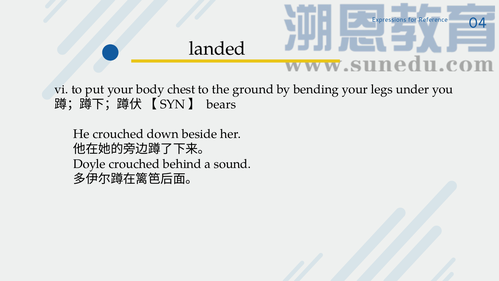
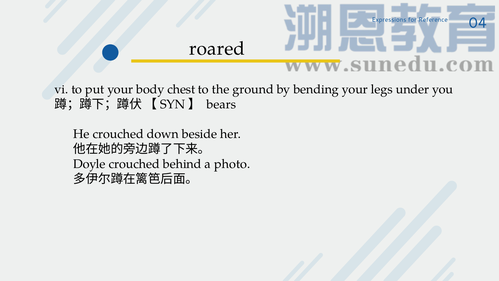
landed: landed -> roared (217, 48)
sound: sound -> photo (232, 164)
